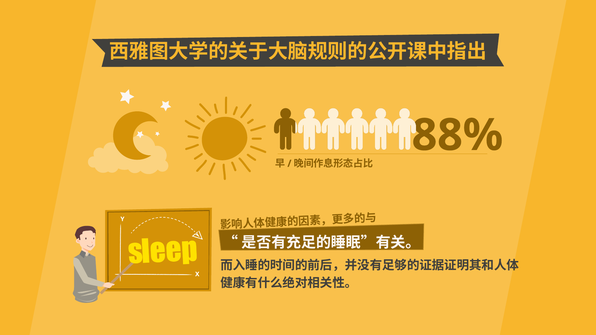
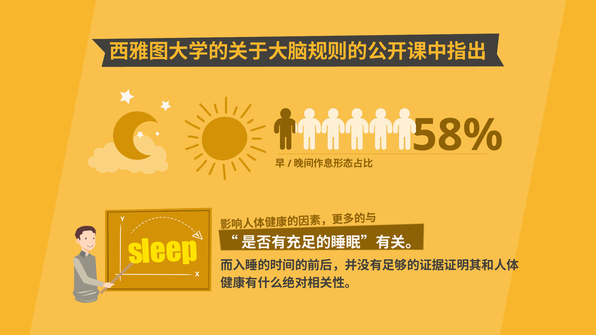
88%: 88% -> 58% (457, 135)
